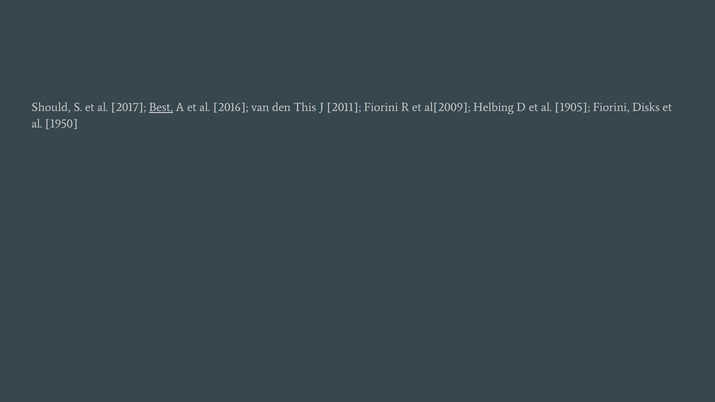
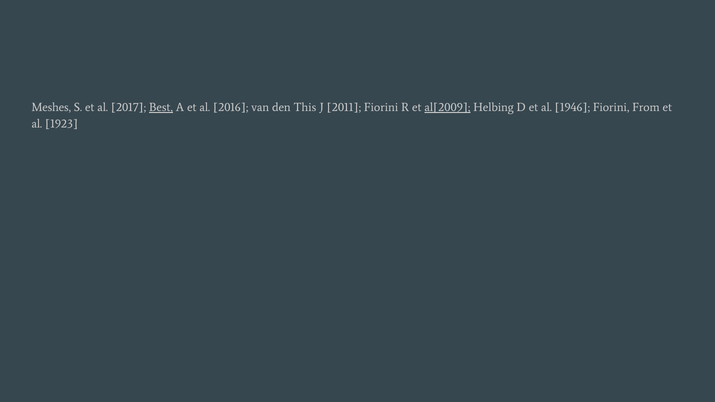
Should: Should -> Meshes (51, 107)
al[2009 underline: none -> present (447, 107)
1905: 1905 -> 1946 (572, 107)
Disks: Disks -> From (646, 107)
1950: 1950 -> 1923 (62, 124)
